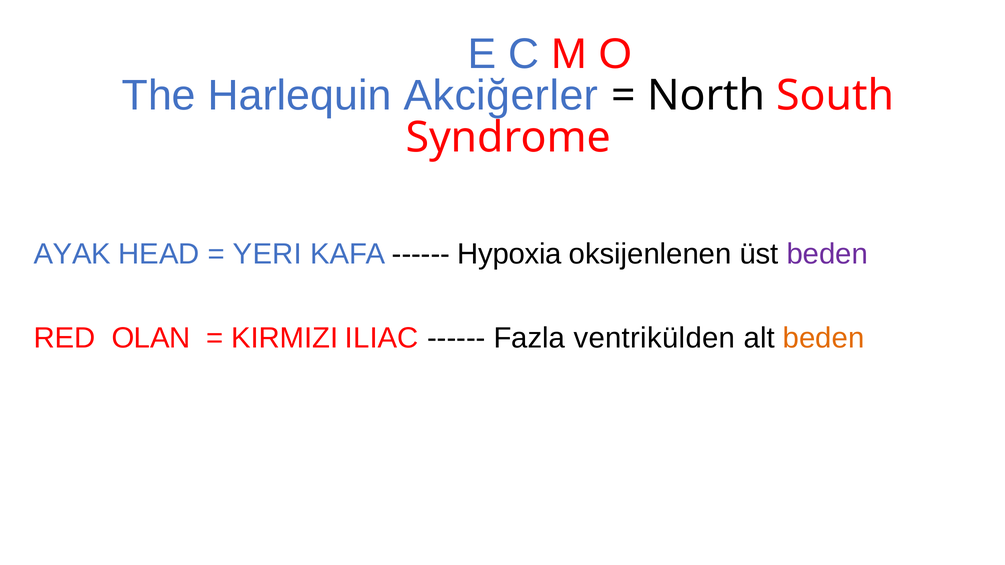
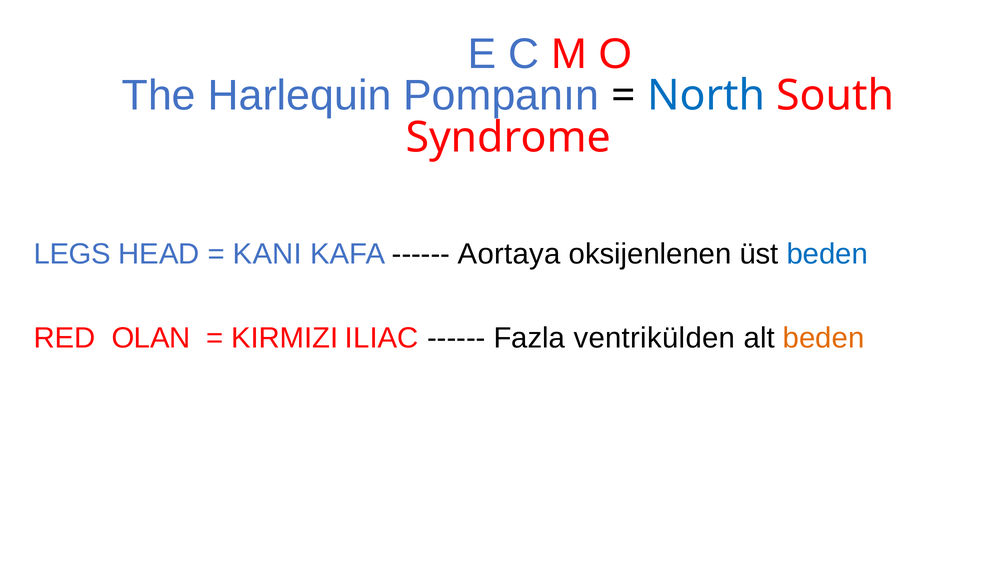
Akciğerler: Akciğerler -> Pompanın (501, 96)
North colour: black -> blue (706, 96)
AYAK: AYAK -> LEGS (72, 254)
YERI: YERI -> KANI (267, 254)
Hypoxia: Hypoxia -> Aortaya (509, 254)
beden colour: purple -> blue (827, 254)
